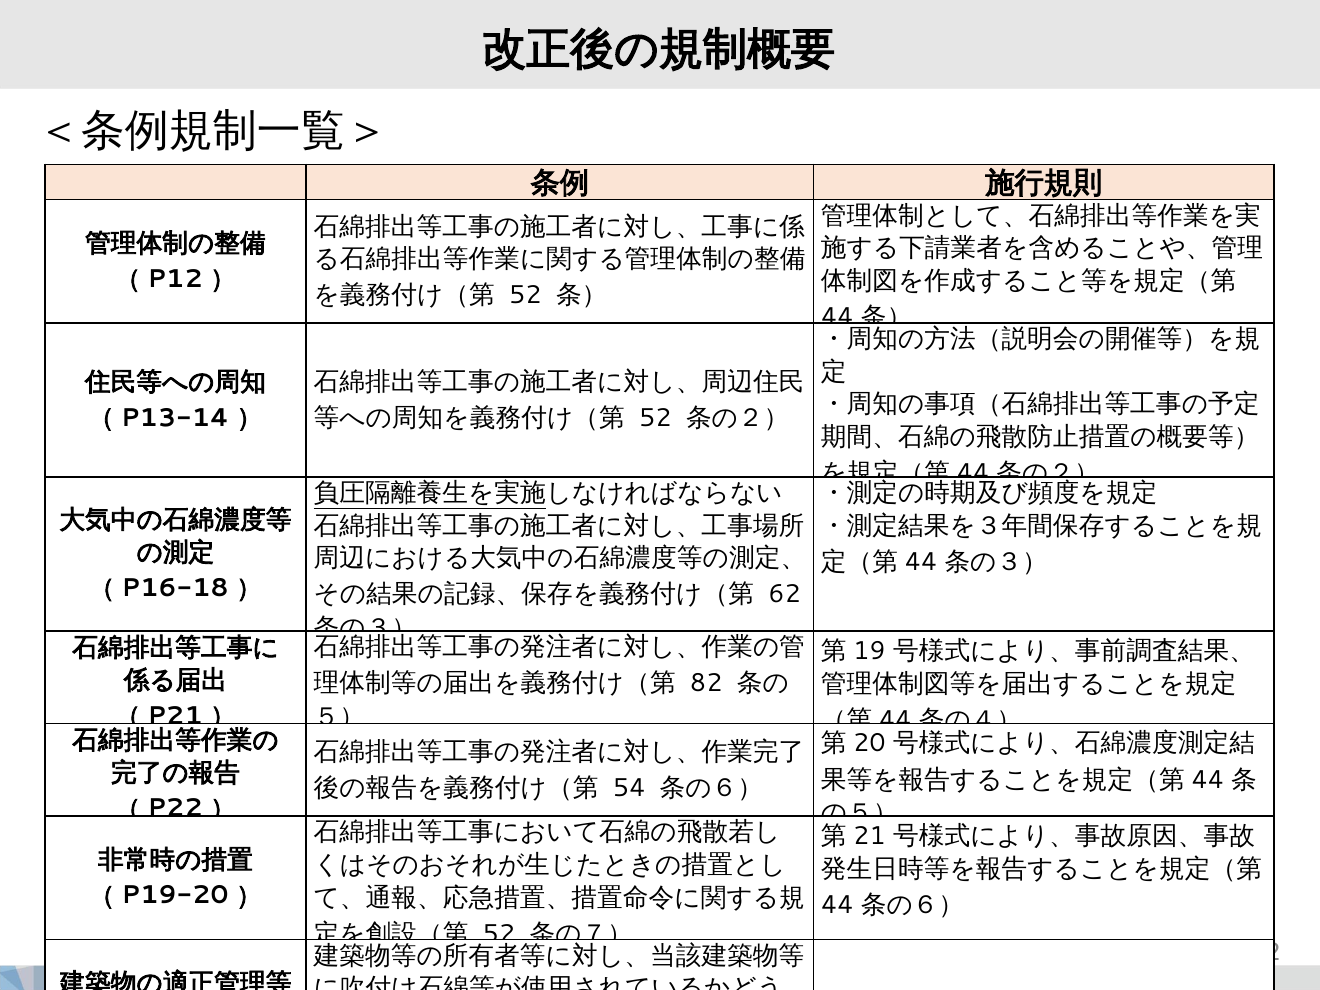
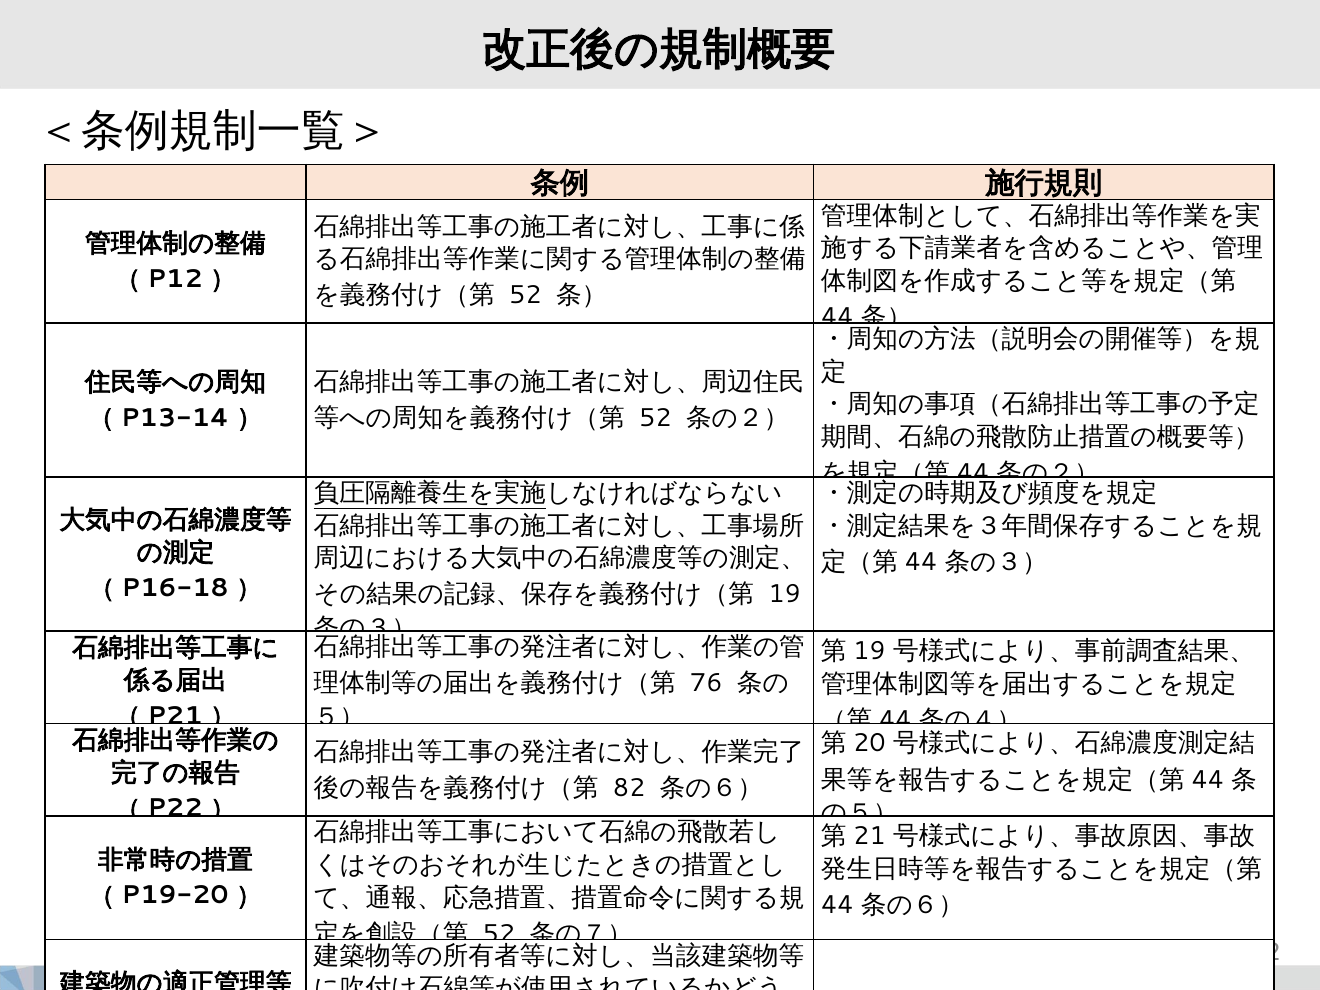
62: 62 -> 19 (785, 594)
82: 82 -> 76 (706, 683)
54: 54 -> 82 (629, 788)
